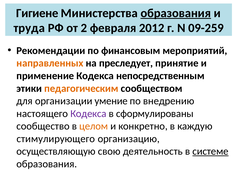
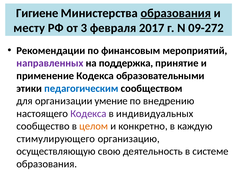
труда: труда -> месту (29, 28)
2: 2 -> 3 (84, 28)
2012: 2012 -> 2017 (152, 28)
09-259: 09-259 -> 09-272 (206, 28)
направленных colour: orange -> purple (50, 63)
преследует: преследует -> поддержка (126, 63)
непосредственным: непосредственным -> образовательными (160, 76)
педагогическим colour: orange -> blue (81, 88)
сформулированы: сформулированы -> индивидуальных (155, 114)
системе underline: present -> none (210, 151)
